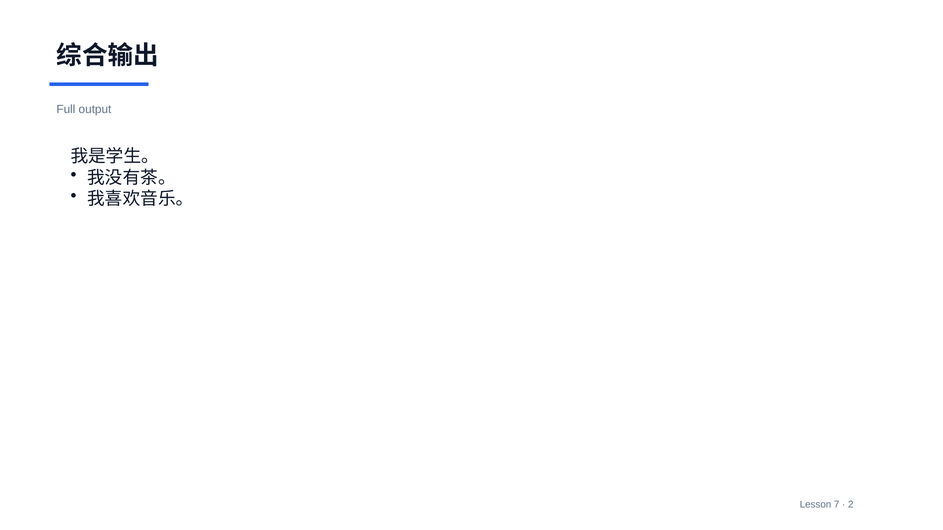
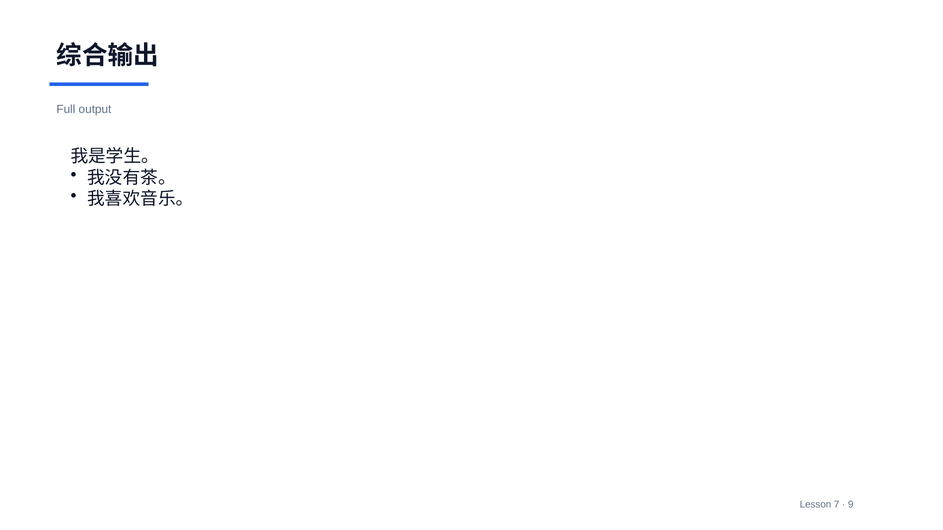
2: 2 -> 9 (851, 505)
